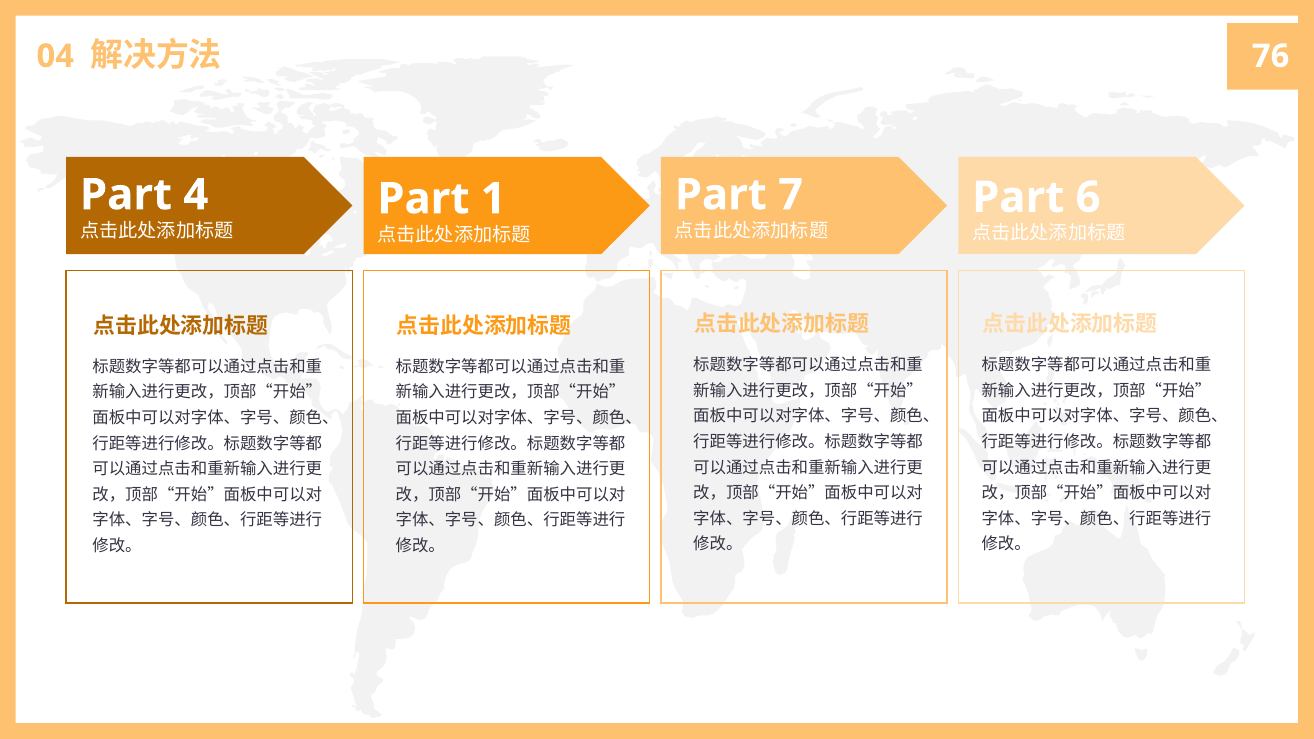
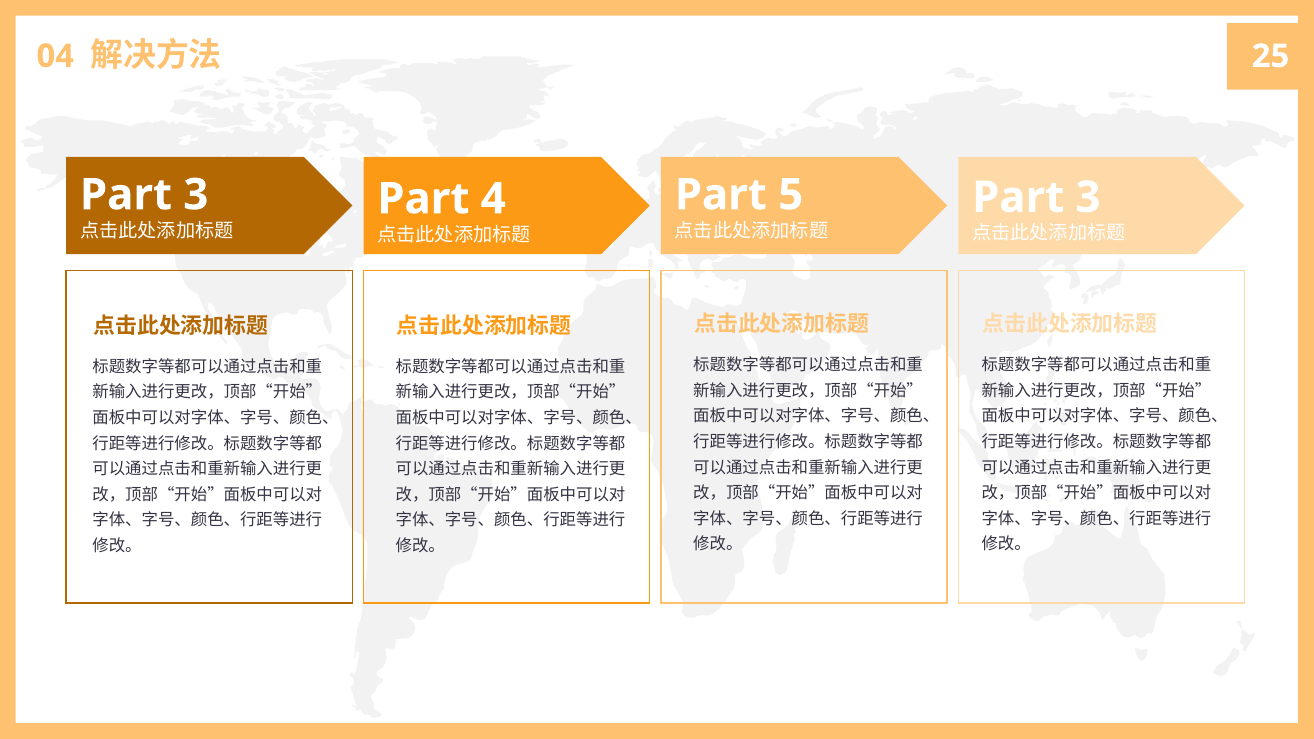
76: 76 -> 25 (1271, 56)
4: 4 -> 3 (196, 195)
7: 7 -> 5 (791, 195)
1: 1 -> 4 (493, 199)
6: 6 -> 3 (1088, 198)
